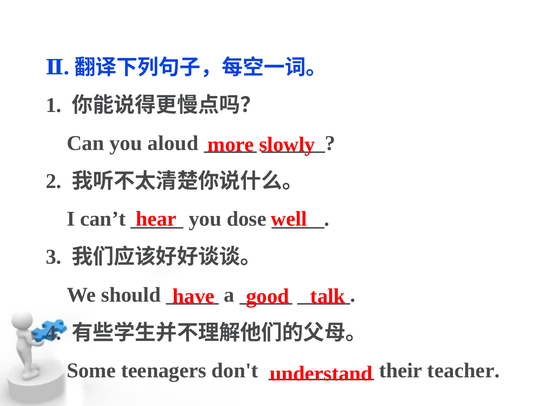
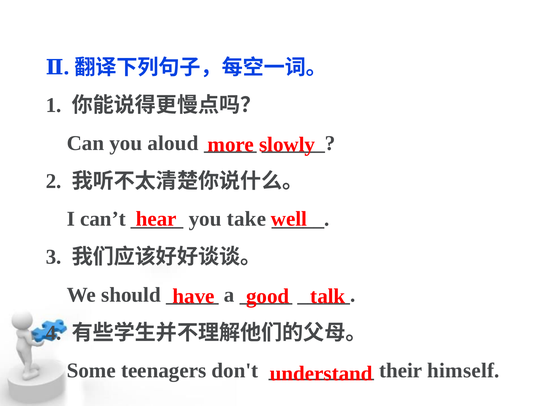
dose: dose -> take (246, 219)
teacher: teacher -> himself (463, 371)
